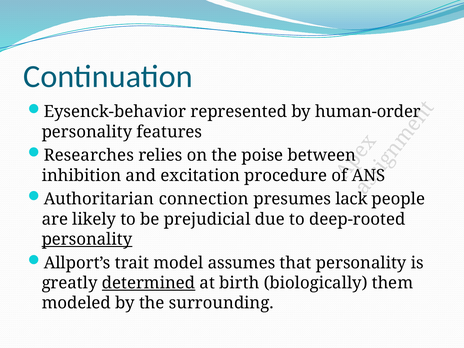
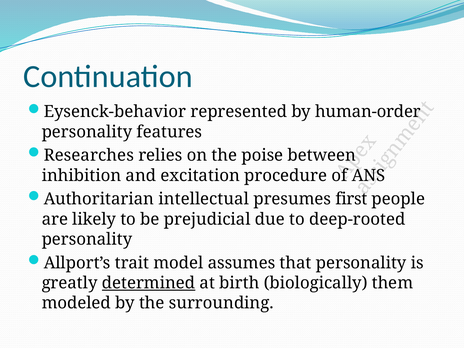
connection: connection -> intellectual (204, 199)
lack: lack -> first (351, 199)
personality underline: present -> none (87, 239)
